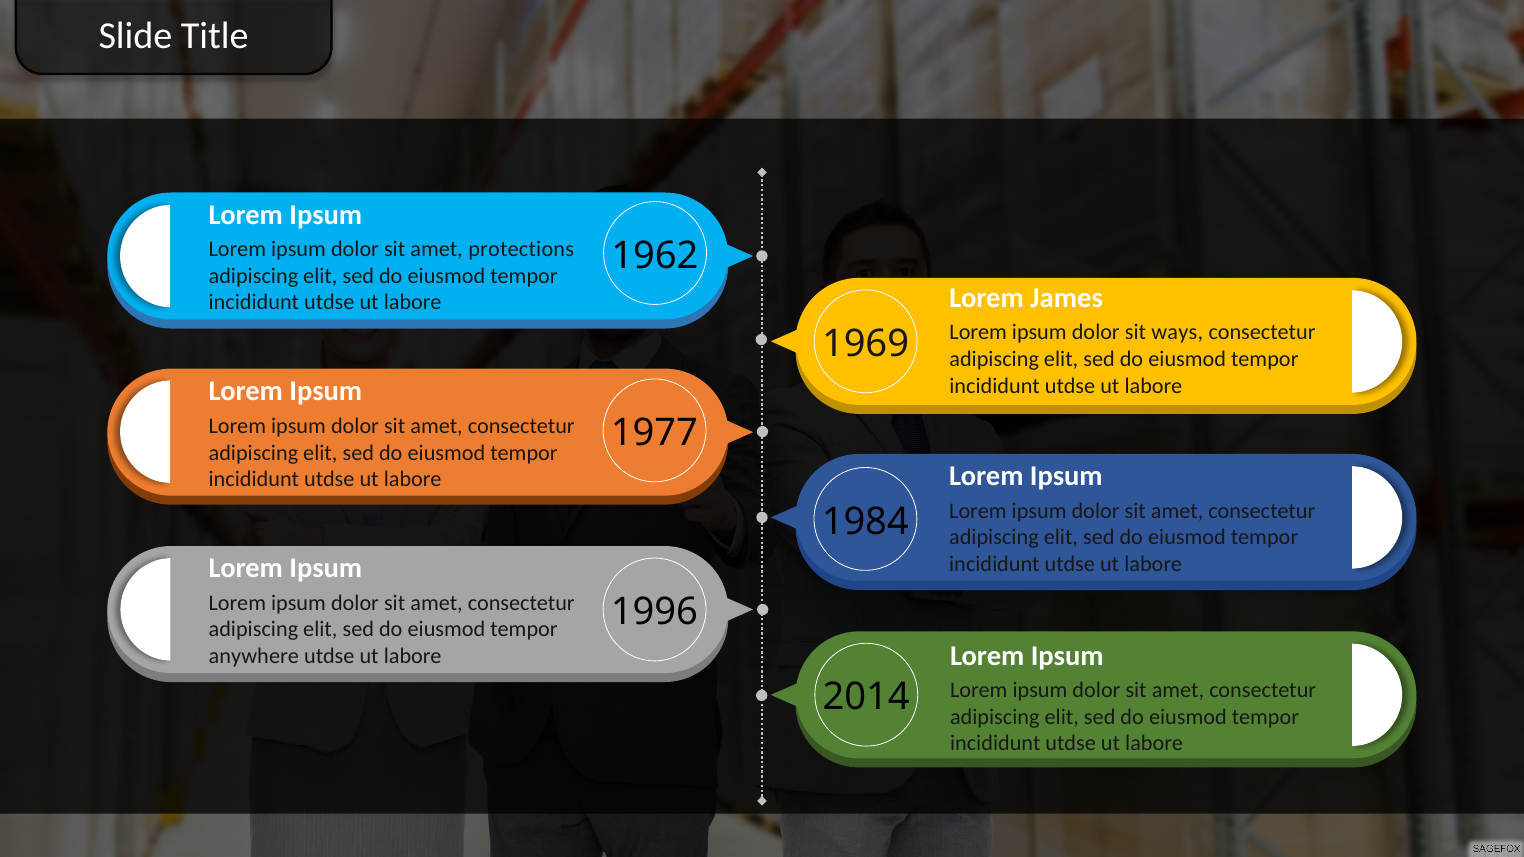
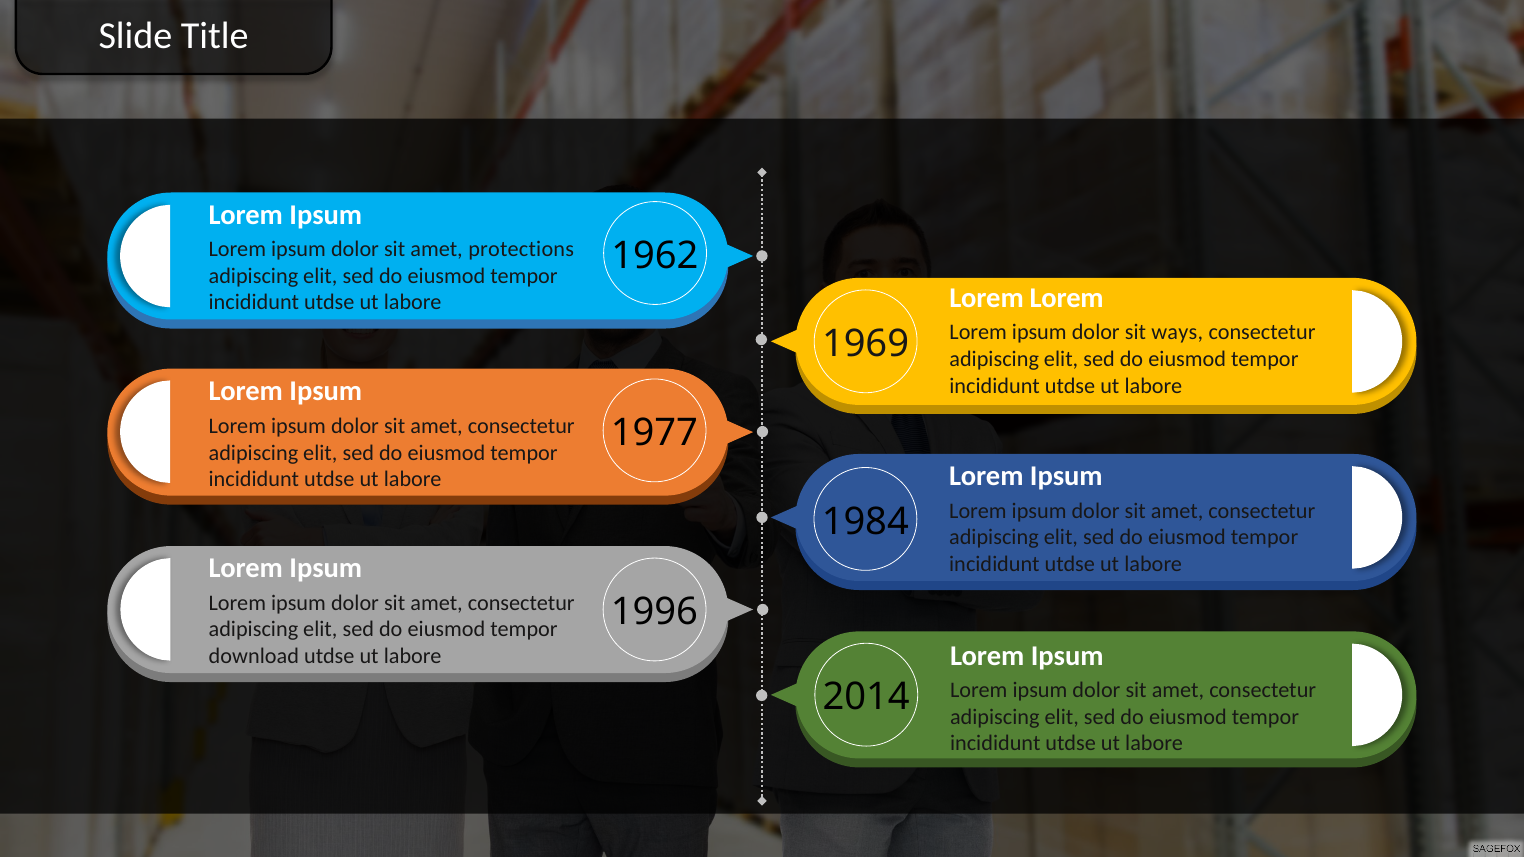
James: James -> Lorem (1067, 298)
anywhere: anywhere -> download (254, 656)
